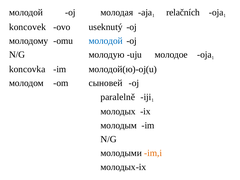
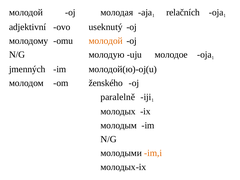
koncovek: koncovek -> adjektivní (28, 27)
молодой colour: blue -> orange (106, 41)
koncovka: koncovka -> jmenných (27, 69)
сыновей: сыновей -> ženského (106, 83)
